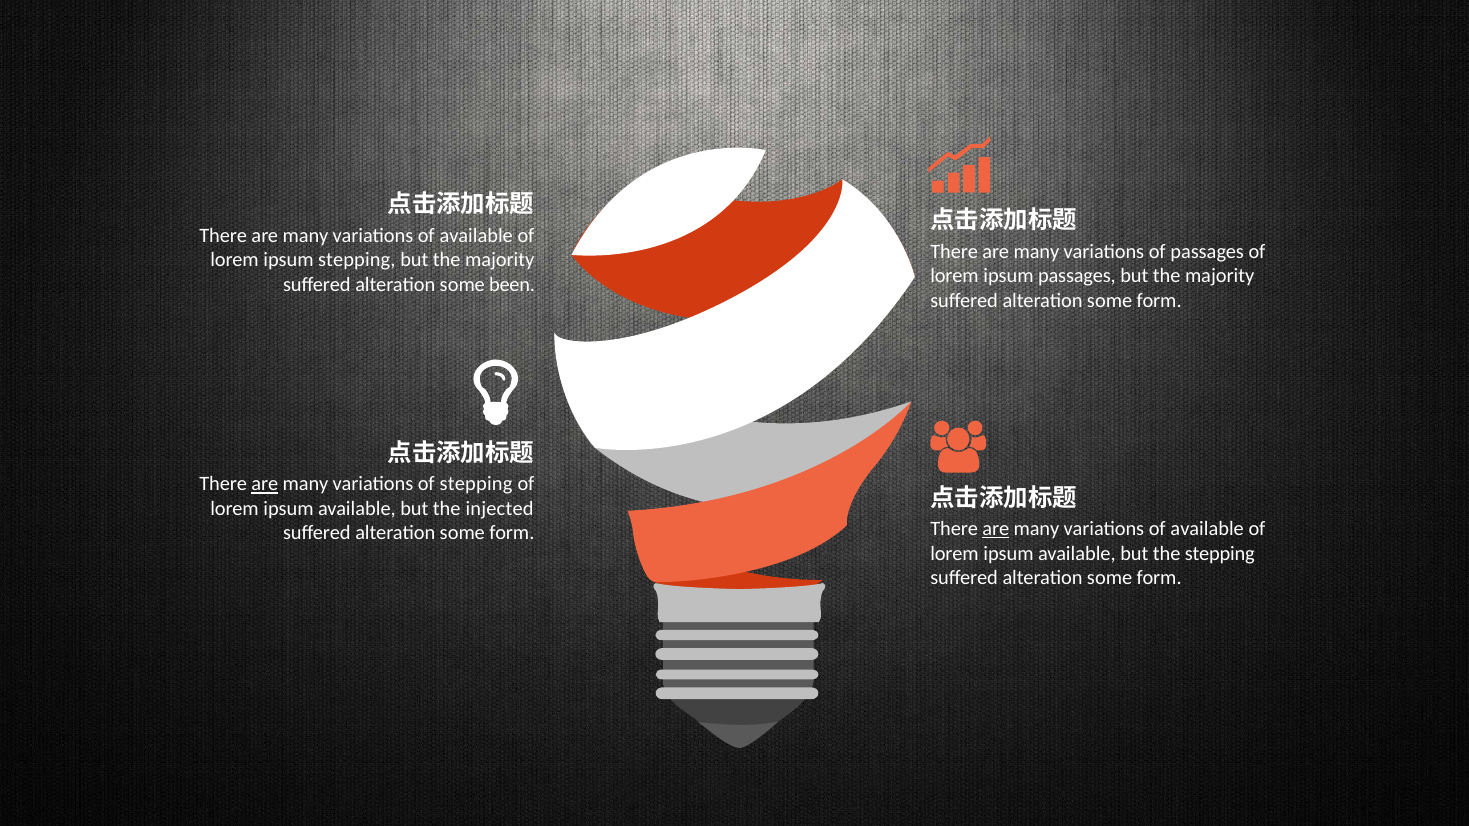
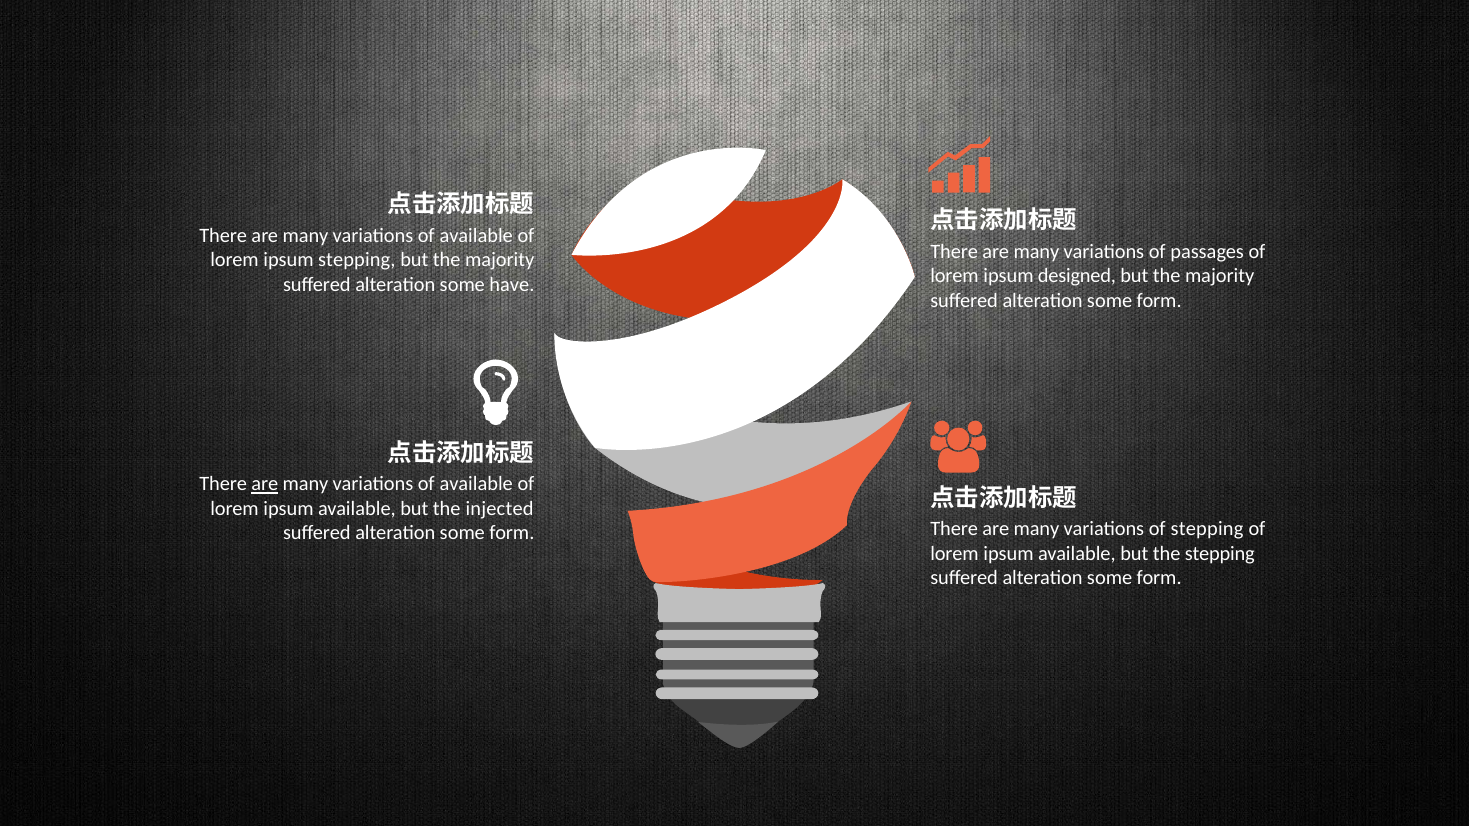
ipsum passages: passages -> designed (1077, 276)
been: been -> have (512, 285)
stepping: stepping -> available (476, 484)
are underline: present -> none (996, 529)
available: available -> stepping (1207, 529)
